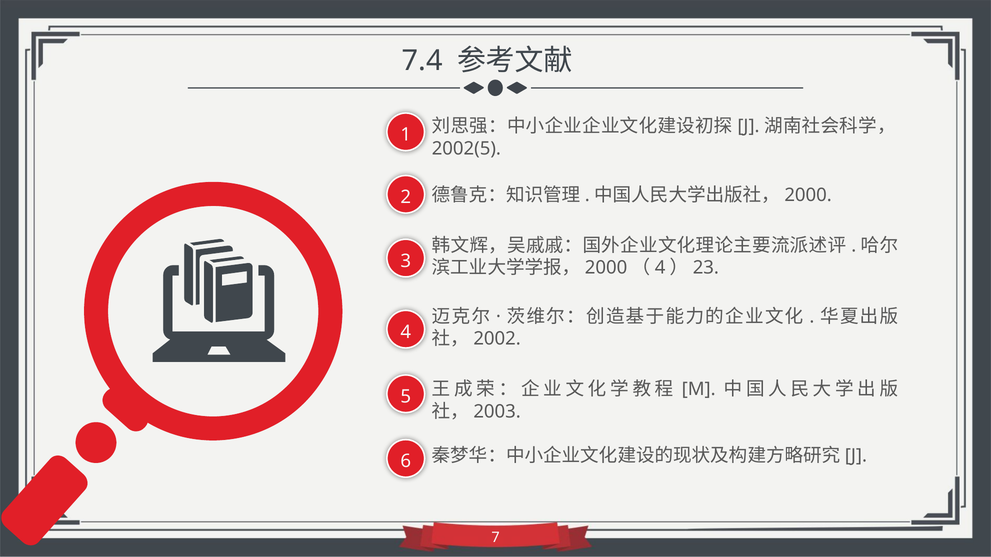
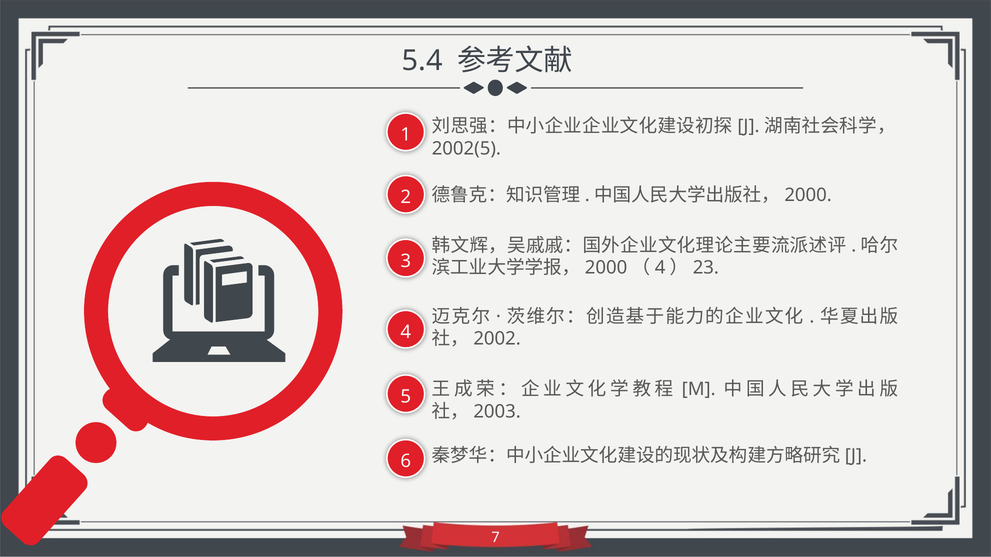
7.4: 7.4 -> 5.4 (422, 61)
